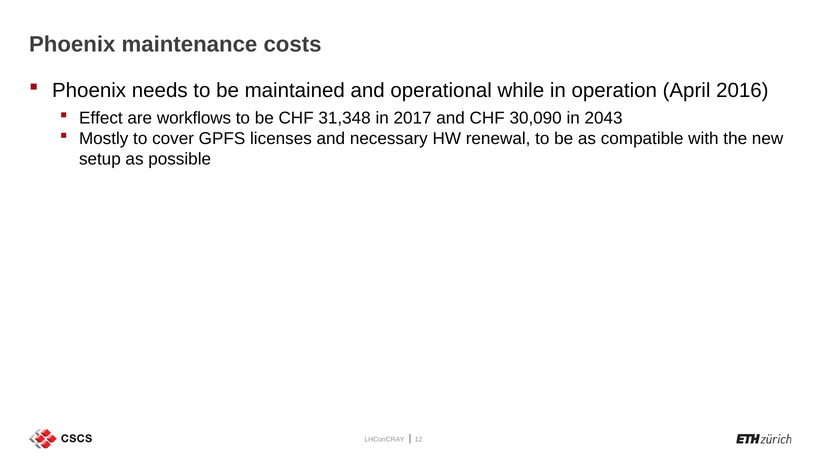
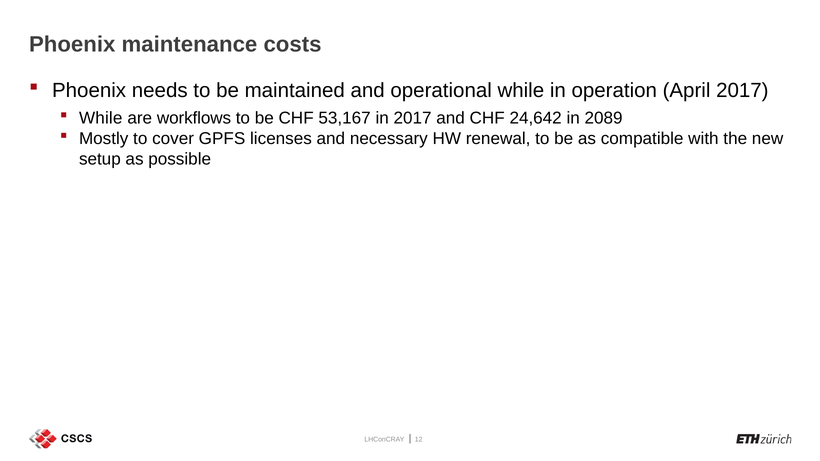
April 2016: 2016 -> 2017 (742, 91)
Effect: Effect -> While (101, 118)
31,348: 31,348 -> 53,167 (345, 118)
30,090: 30,090 -> 24,642 (536, 118)
2043: 2043 -> 2089 (604, 118)
